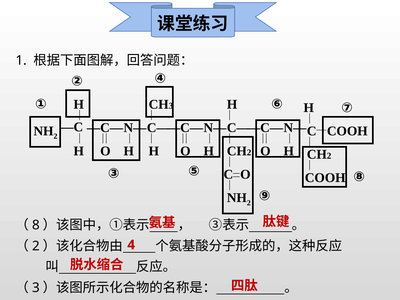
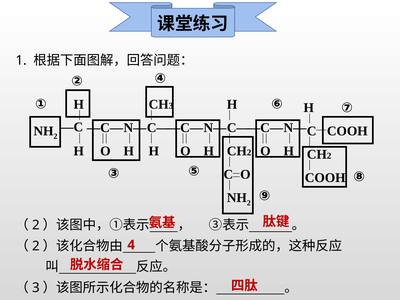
8: 8 -> 2 (36, 225)
